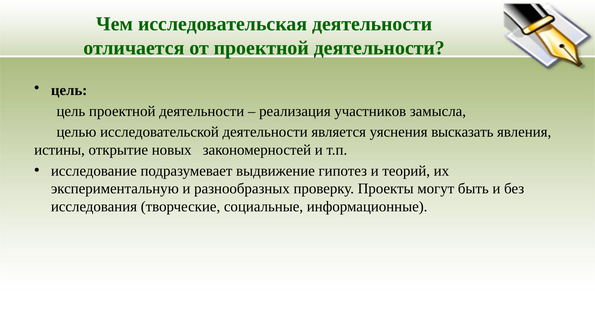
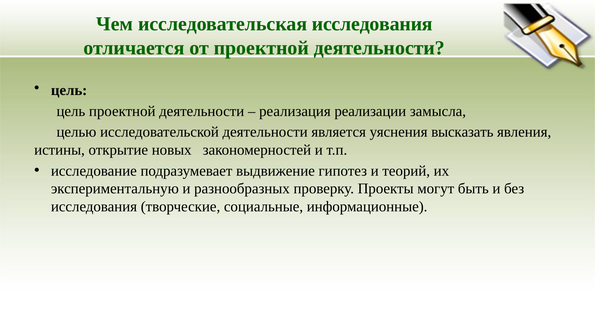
исследовательская деятельности: деятельности -> исследования (372, 24)
участников: участников -> реализации (370, 111)
